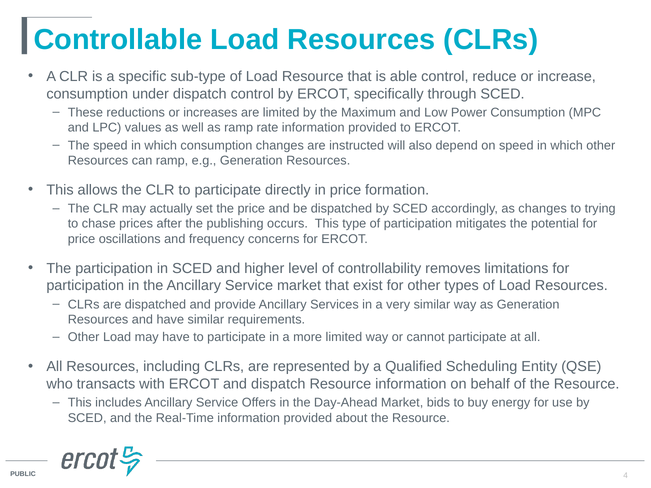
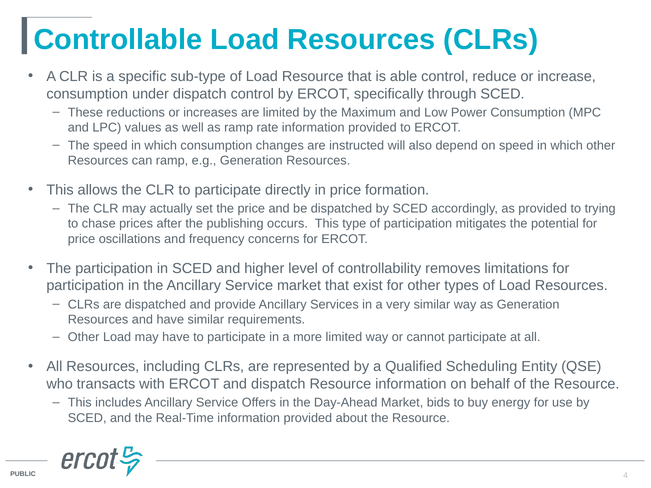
as changes: changes -> provided (543, 209)
